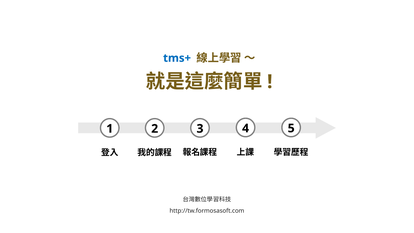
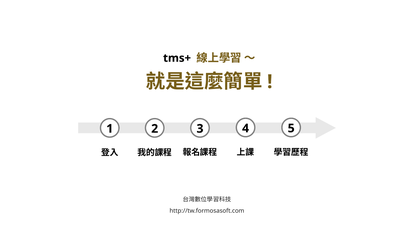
tms+ colour: blue -> black (177, 58)
